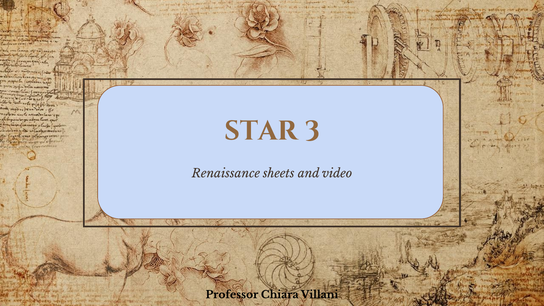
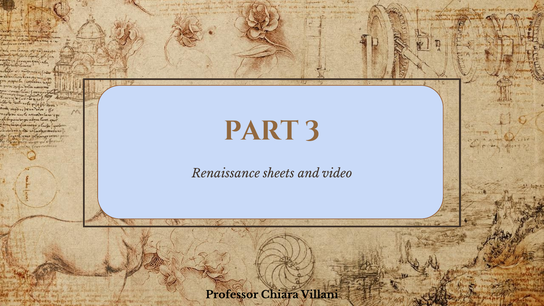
STAR: STAR -> PART (261, 131)
